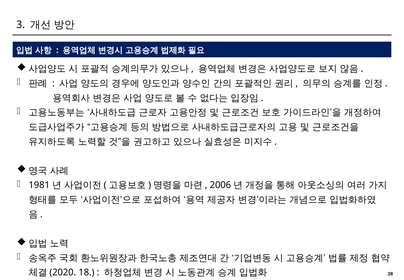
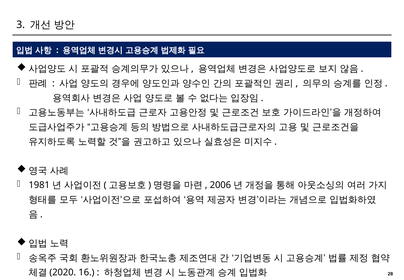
18: 18 -> 16 (86, 272)
